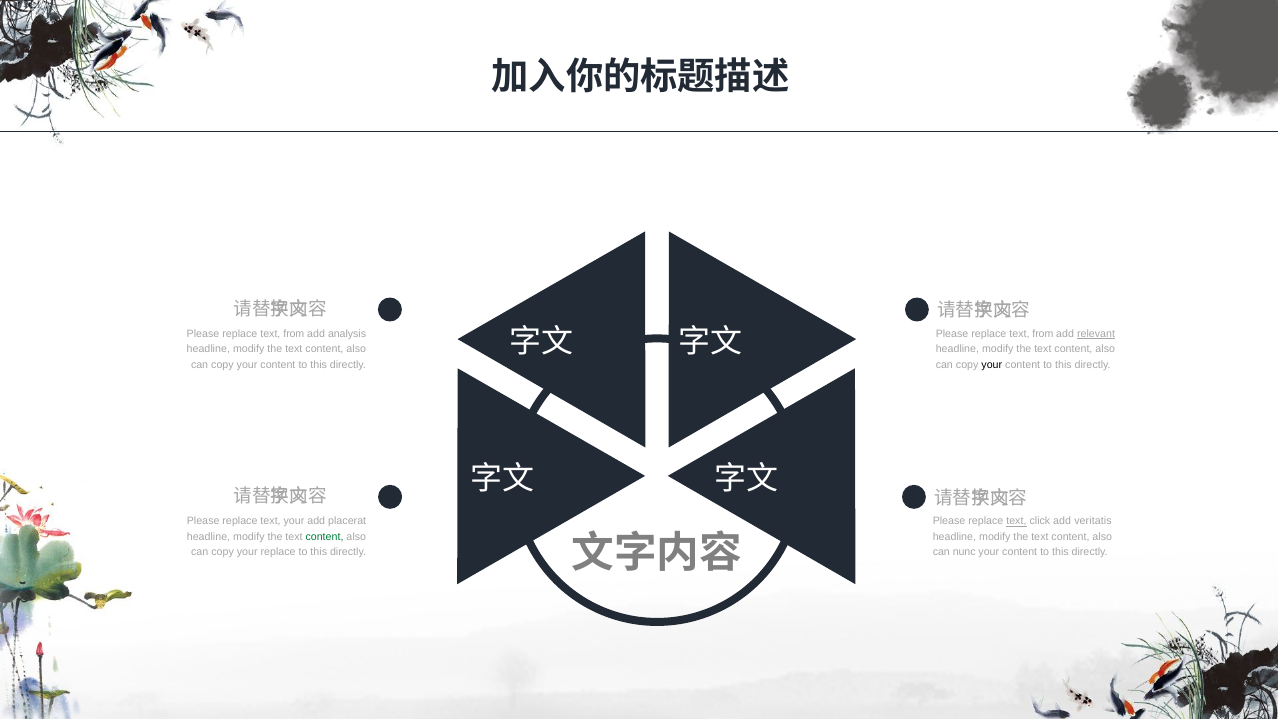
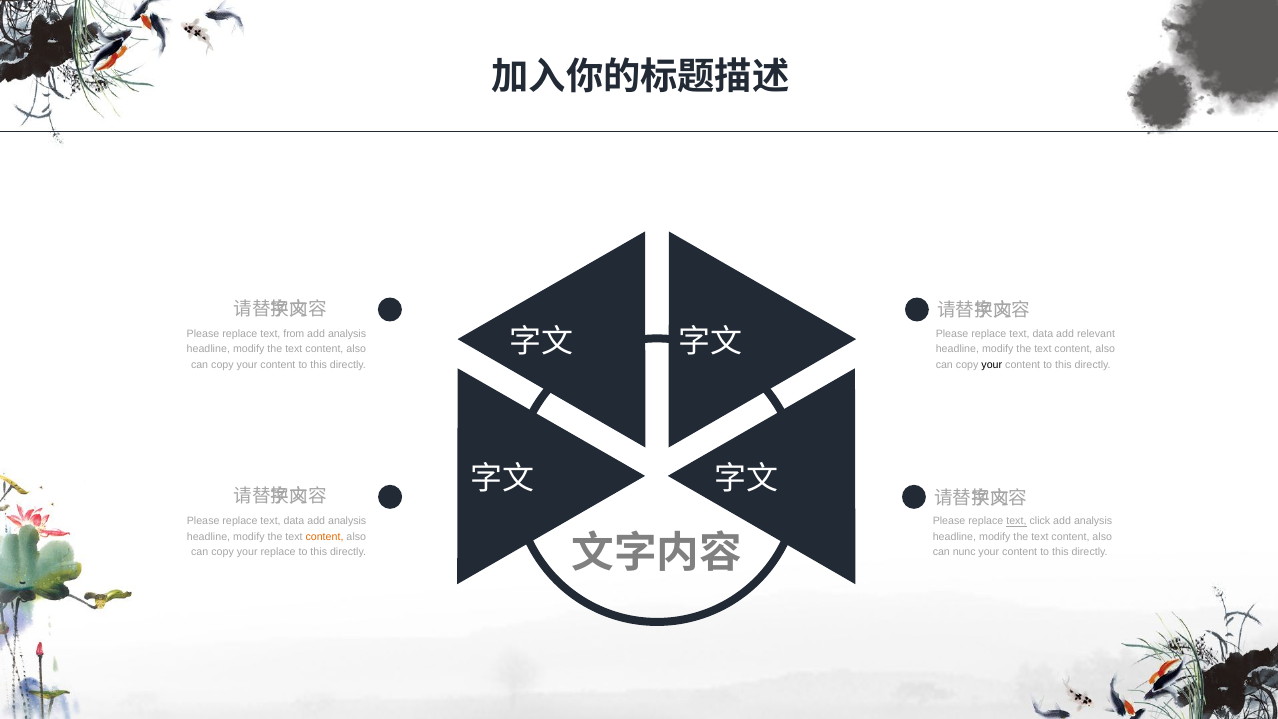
from: from -> data (1043, 334)
relevant underline: present -> none (1096, 334)
your: your -> data (294, 522)
placerat: placerat -> analysis (347, 522)
click add veritatis: veritatis -> analysis (1093, 522)
content colour: green -> orange (325, 537)
